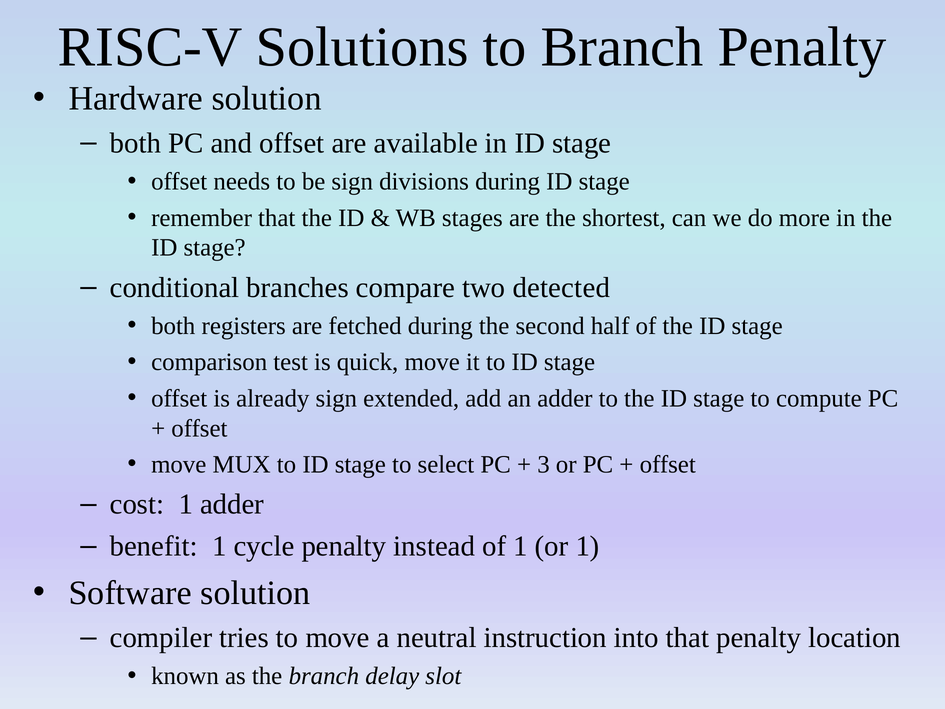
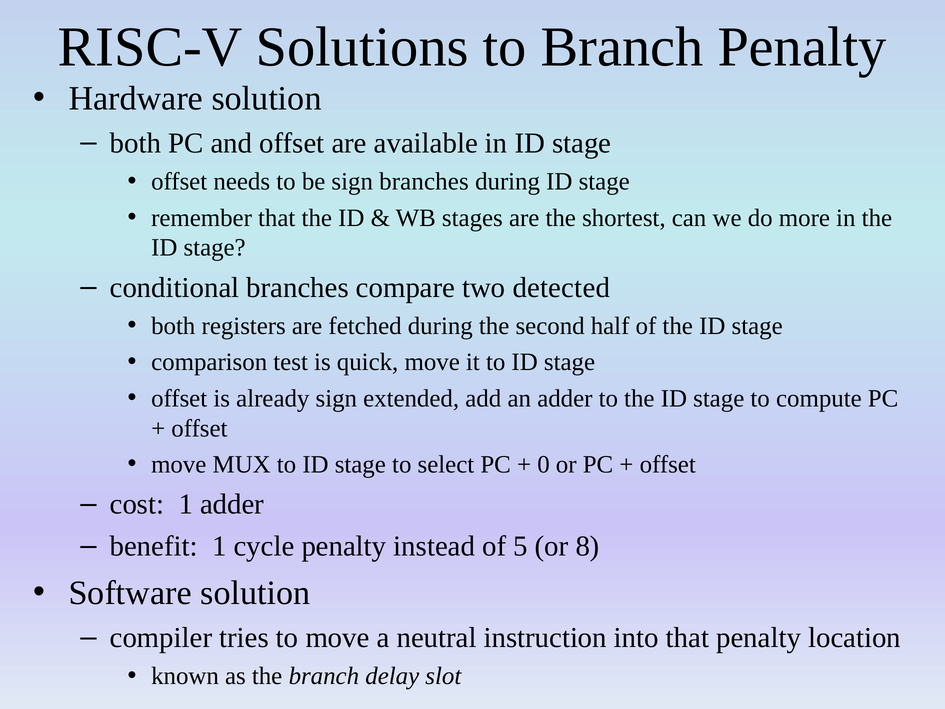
sign divisions: divisions -> branches (424, 182)
3: 3 -> 0 (544, 464)
of 1: 1 -> 5 (521, 546)
or 1: 1 -> 8 (588, 546)
